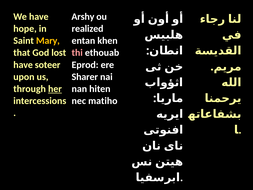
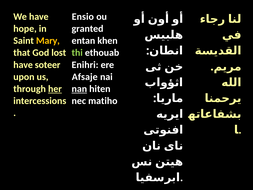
Arshy: Arshy -> Ensio (83, 17)
realized: realized -> granted (88, 29)
thi colour: pink -> light green (77, 53)
Eprod: Eprod -> Enihri (85, 65)
Sharer: Sharer -> Afsaje (85, 77)
nan underline: none -> present (79, 89)
